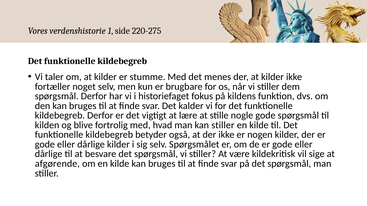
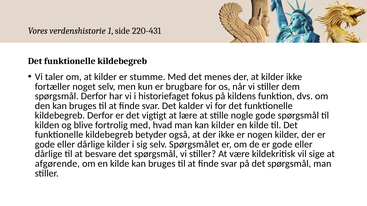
220-275: 220-275 -> 220-431 (147, 31)
kan stiller: stiller -> kilder (223, 125)
